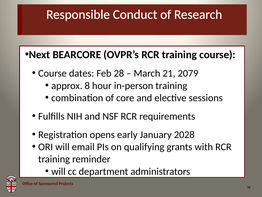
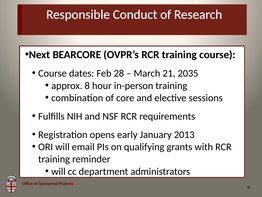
2079: 2079 -> 2035 (188, 73)
2028: 2028 -> 2013 (184, 134)
